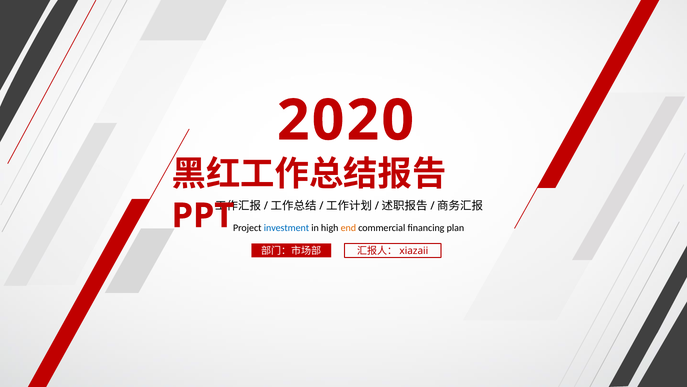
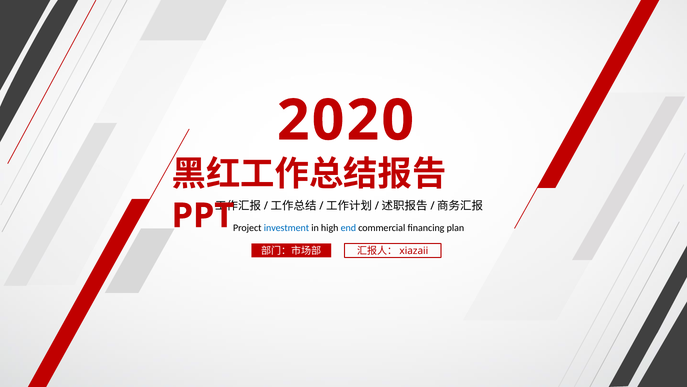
end colour: orange -> blue (348, 228)
